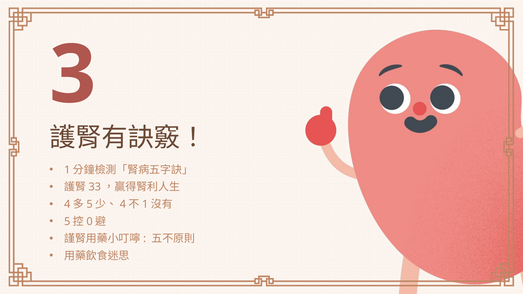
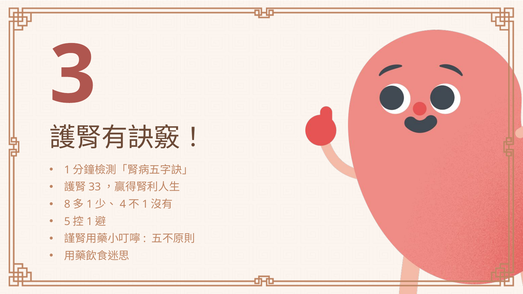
4: 4 -> 8 (67, 204)
5: 5 -> 1 (90, 204)
0: 0 -> 1 (90, 222)
